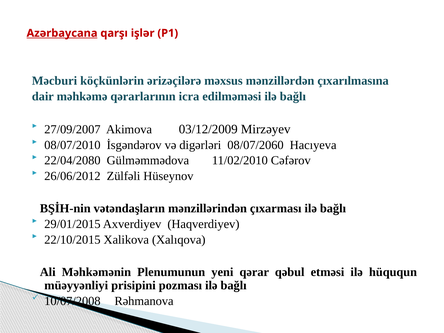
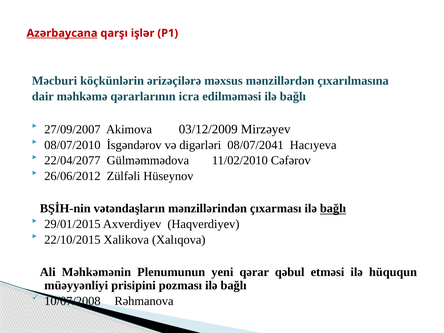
08/07/2060: 08/07/2060 -> 08/07/2041 (256, 145)
22/04/2080: 22/04/2080 -> 22/04/2077 (72, 161)
bağlı underline: none -> present (333, 209)
